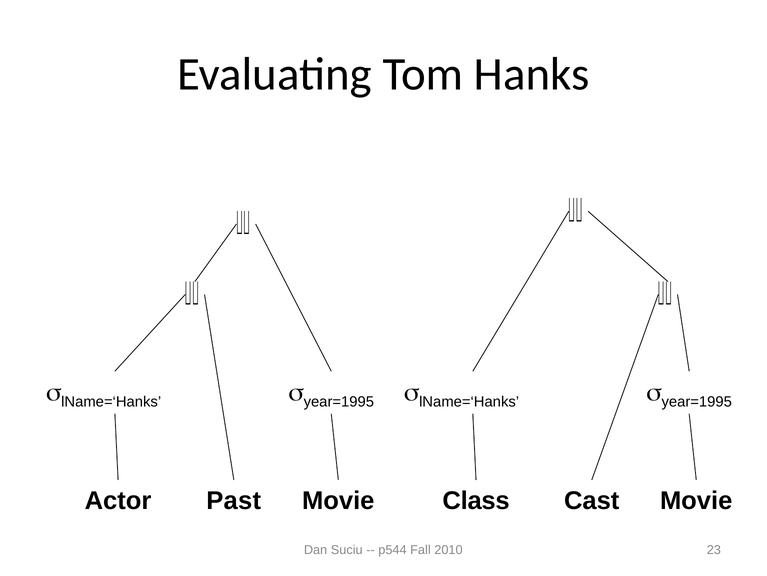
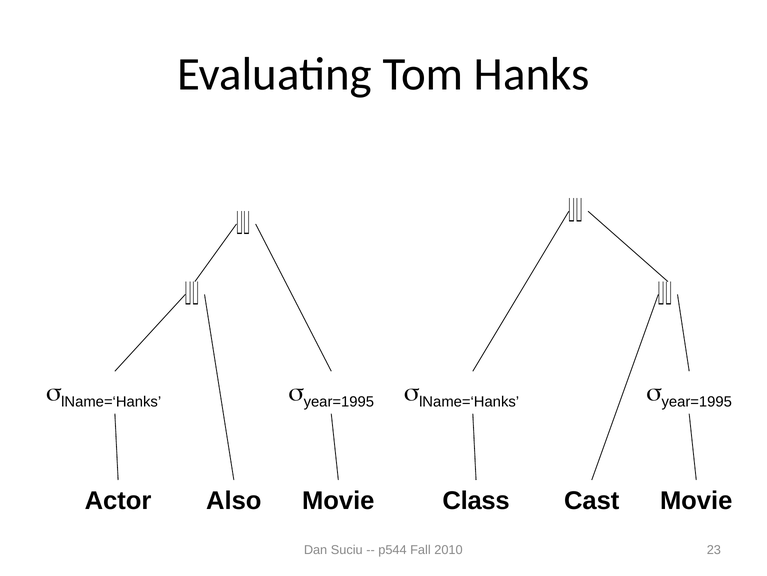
Past: Past -> Also (234, 500)
